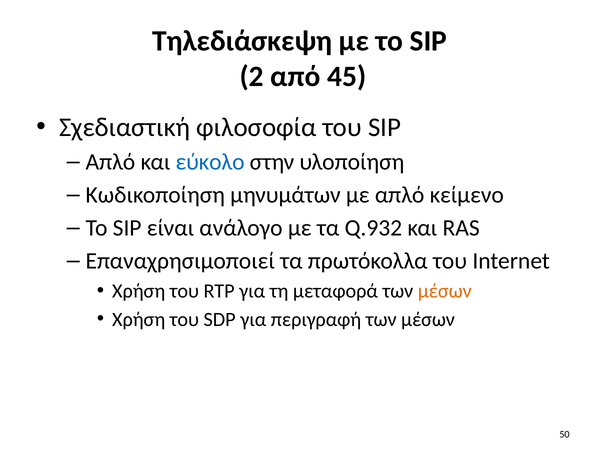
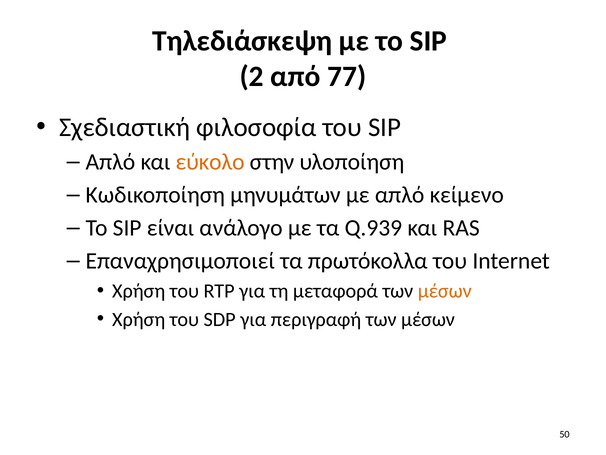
45: 45 -> 77 (347, 76)
εύκολο colour: blue -> orange (210, 162)
Q.932: Q.932 -> Q.939 (373, 228)
